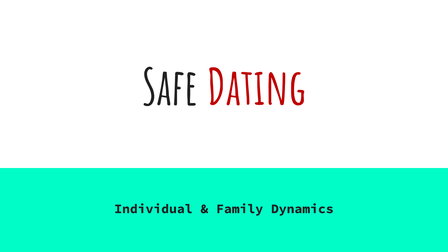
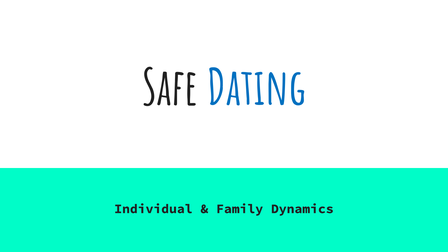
Dating colour: red -> blue (257, 89)
